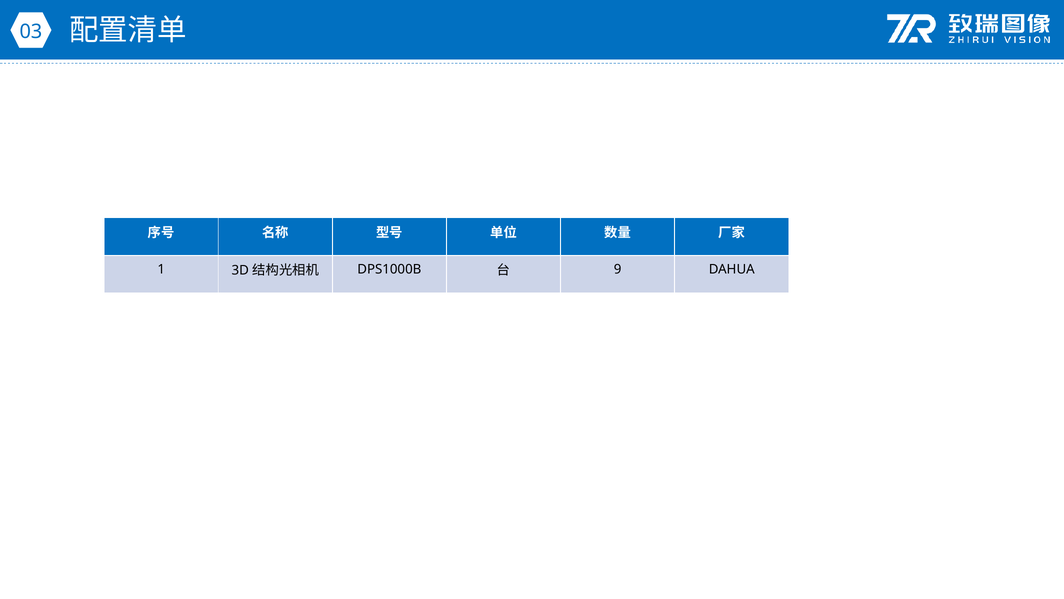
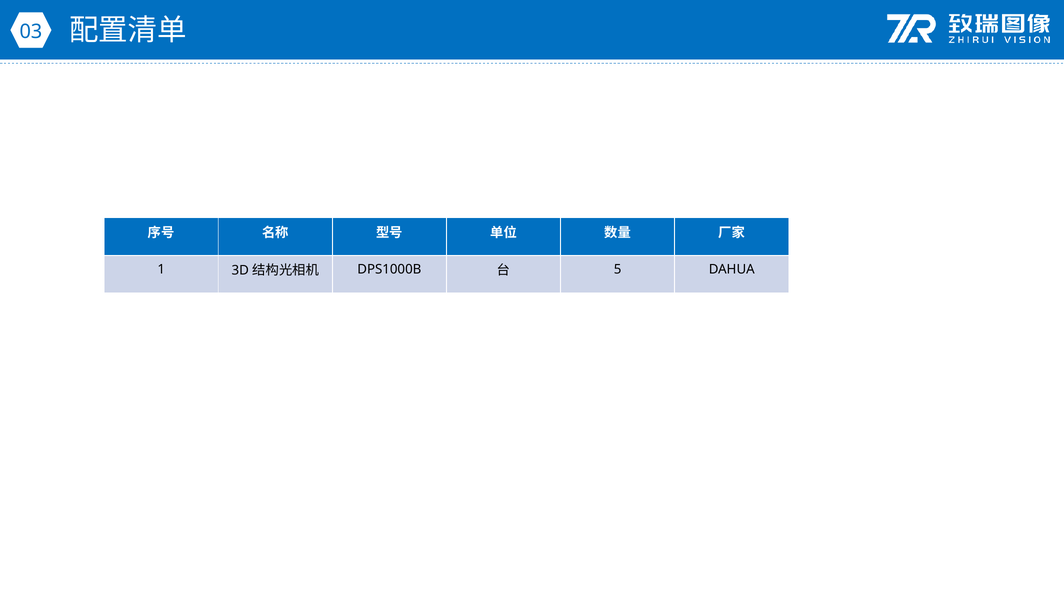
9: 9 -> 5 (618, 269)
